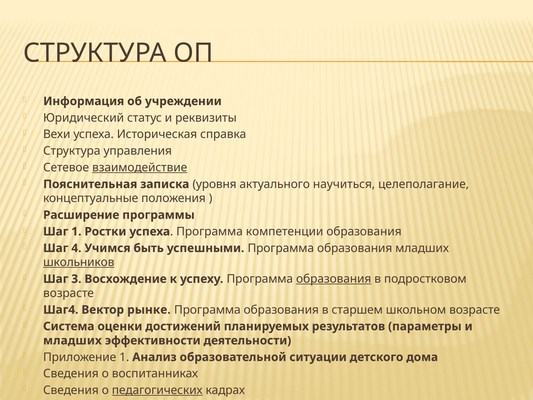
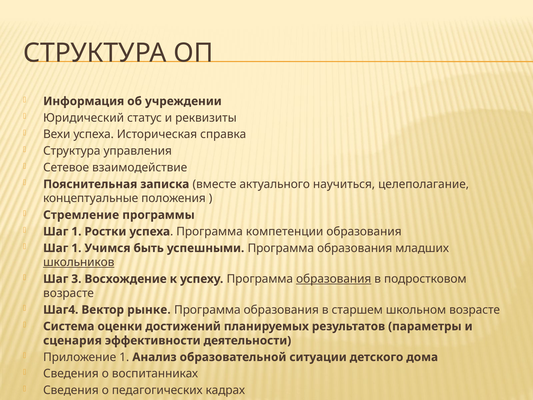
взаимодействие underline: present -> none (140, 167)
уровня: уровня -> вместе (214, 184)
Расширение: Расширение -> Стремление (81, 215)
4: 4 -> 1 (76, 248)
младших: младших -> сценария (72, 340)
педагогических underline: present -> none (157, 390)
